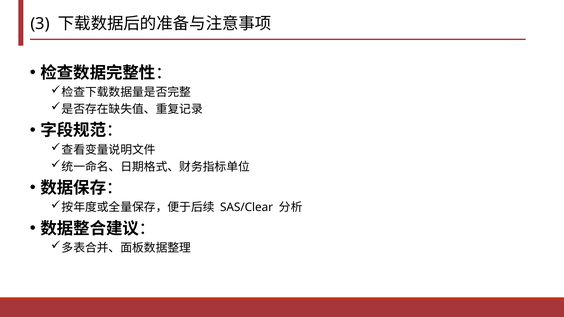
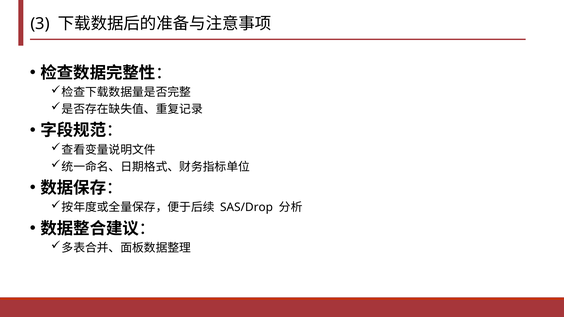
SAS/Clear: SAS/Clear -> SAS/Drop (247, 208)
